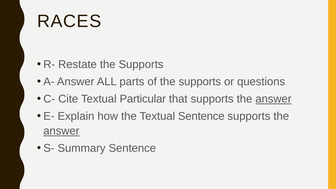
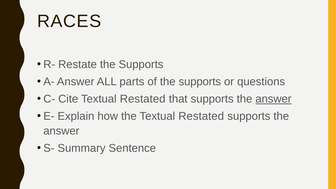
Cite Textual Particular: Particular -> Restated (143, 99)
the Textual Sentence: Sentence -> Restated (201, 116)
answer underline: present -> none (61, 131)
